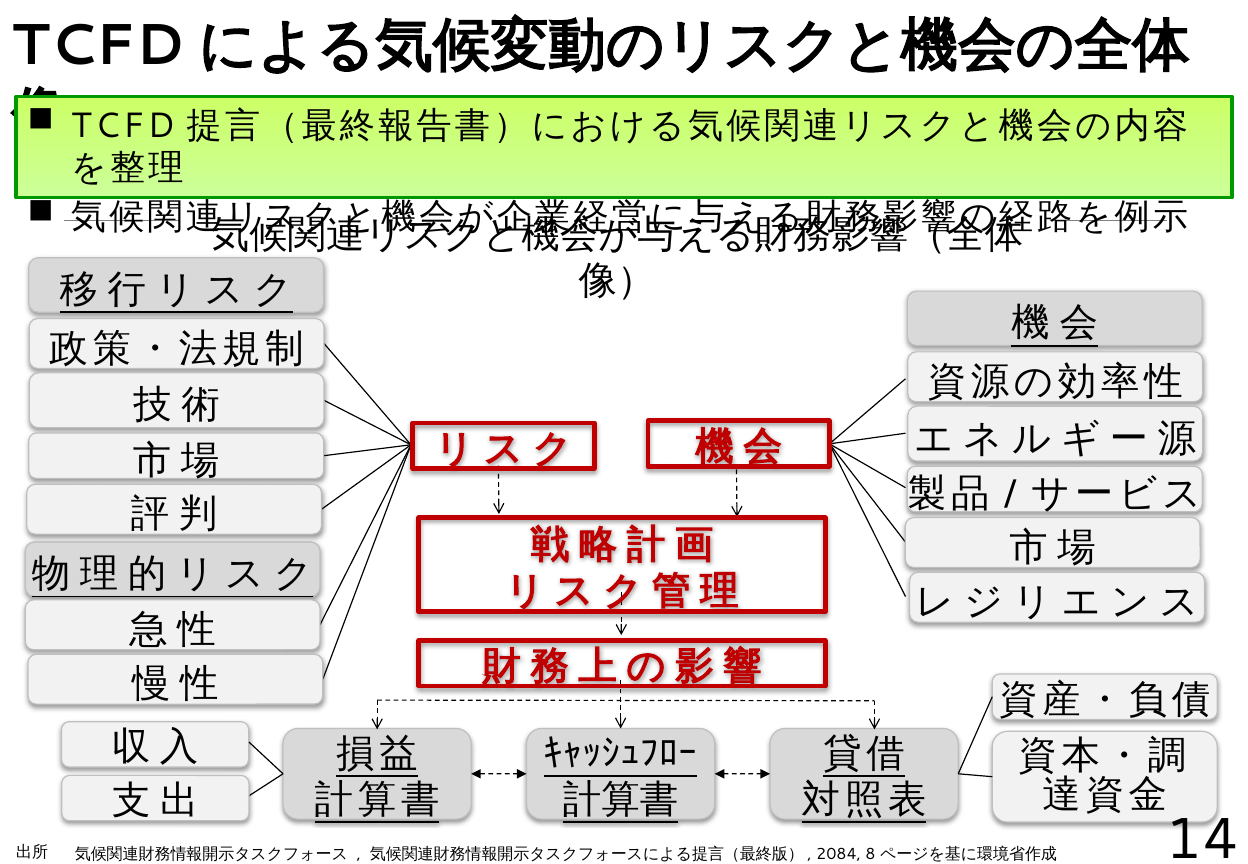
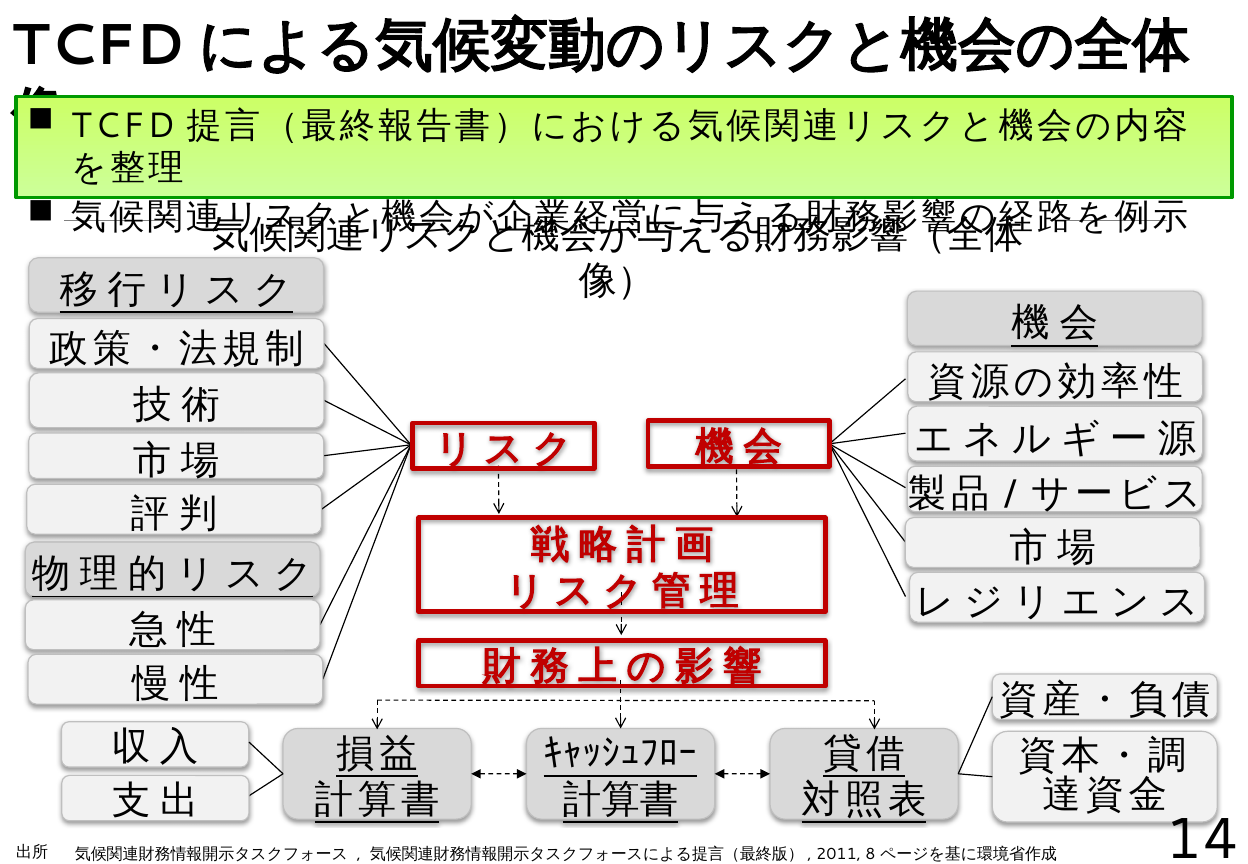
2084: 2084 -> 2011 (839, 854)
